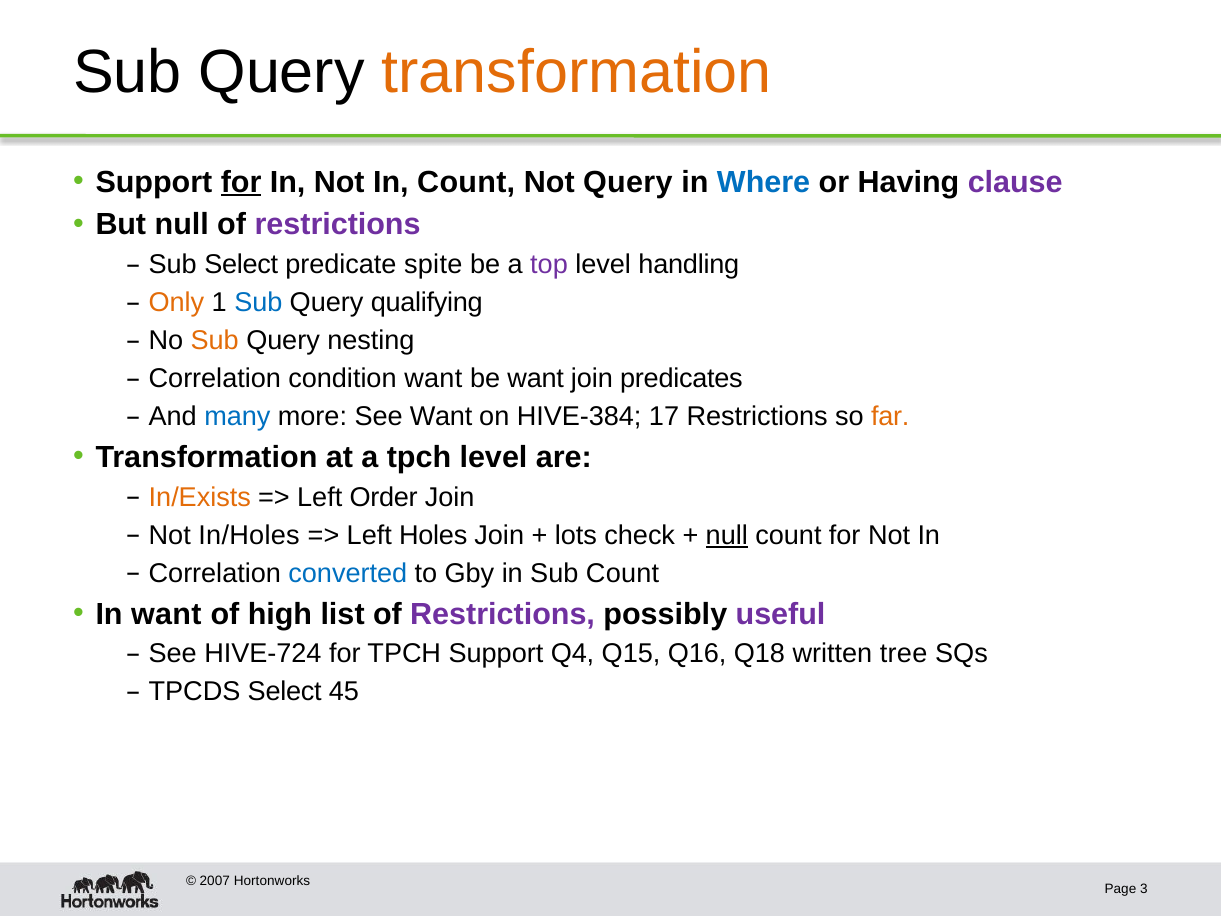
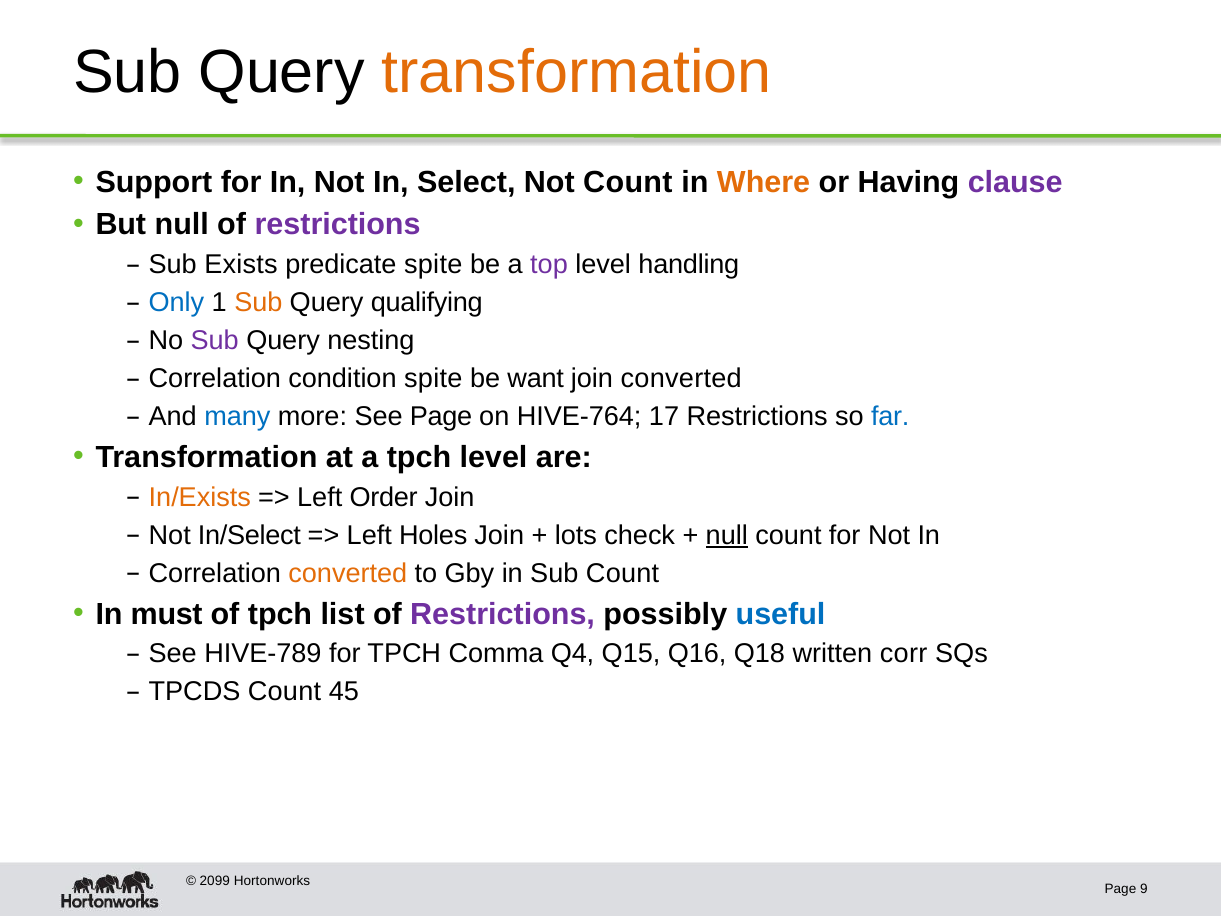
for underline: present -> none (241, 182)
In Count: Count -> Select (466, 182)
Not Query: Query -> Count (628, 182)
Where colour: blue -> orange (764, 182)
Sub Select: Select -> Exists (241, 265)
Only colour: orange -> blue (176, 303)
Sub colour: blue -> orange (258, 303)
Sub colour: orange -> purple (215, 341)
condition want: want -> spite (433, 379)
join predicates: predicates -> converted (681, 379)
See Want: Want -> Page (441, 416)
HIVE-384: HIVE-384 -> HIVE-764 (579, 416)
far colour: orange -> blue (890, 416)
In/Holes: In/Holes -> In/Select (249, 535)
converted colour: blue -> orange (348, 573)
In want: want -> must (167, 614)
of high: high -> tpch (280, 614)
useful colour: purple -> blue (781, 614)
HIVE-724: HIVE-724 -> HIVE-789 (263, 654)
TPCH Support: Support -> Comma (496, 654)
tree: tree -> corr (904, 654)
TPCDS Select: Select -> Count (284, 692)
2007: 2007 -> 2099 (215, 880)
3: 3 -> 9 (1144, 889)
